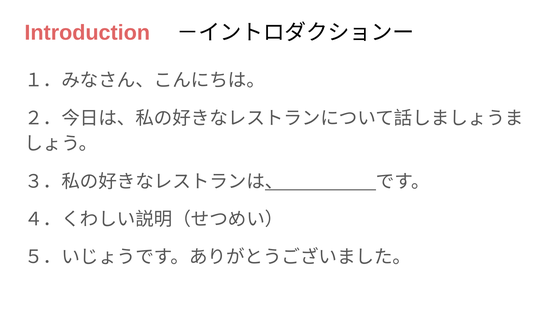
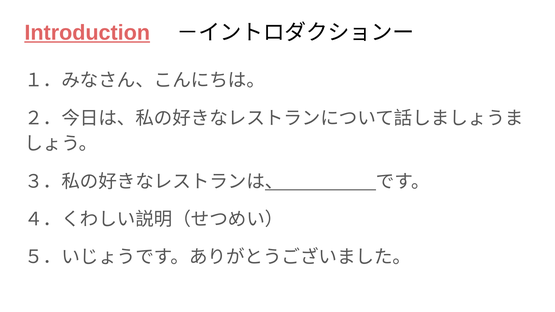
Introduction underline: none -> present (87, 33)
